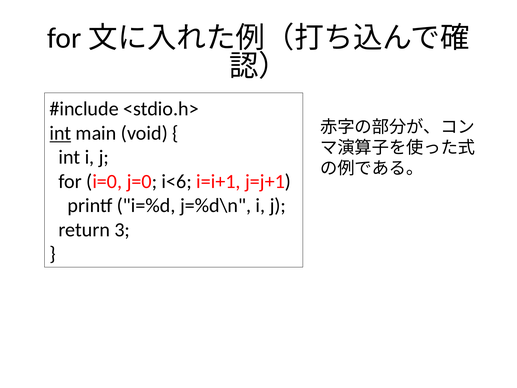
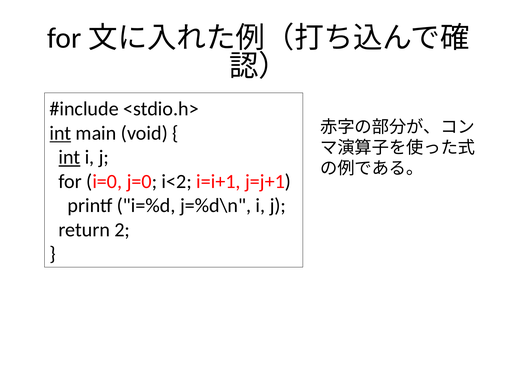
int underline: none -> present (69, 157)
i<6: i<6 -> i<2 (177, 181)
3: 3 -> 2 (122, 230)
